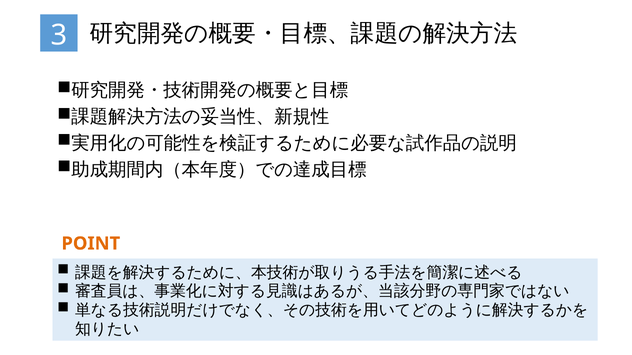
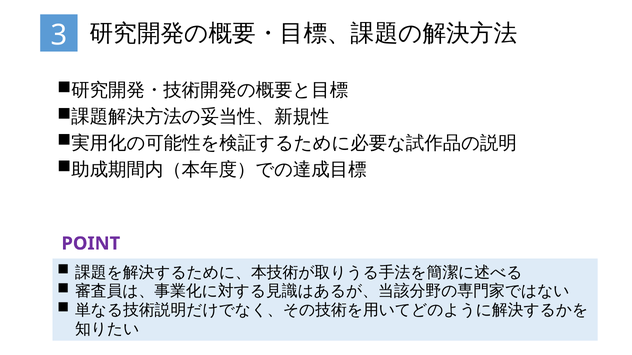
POINT colour: orange -> purple (91, 244)
